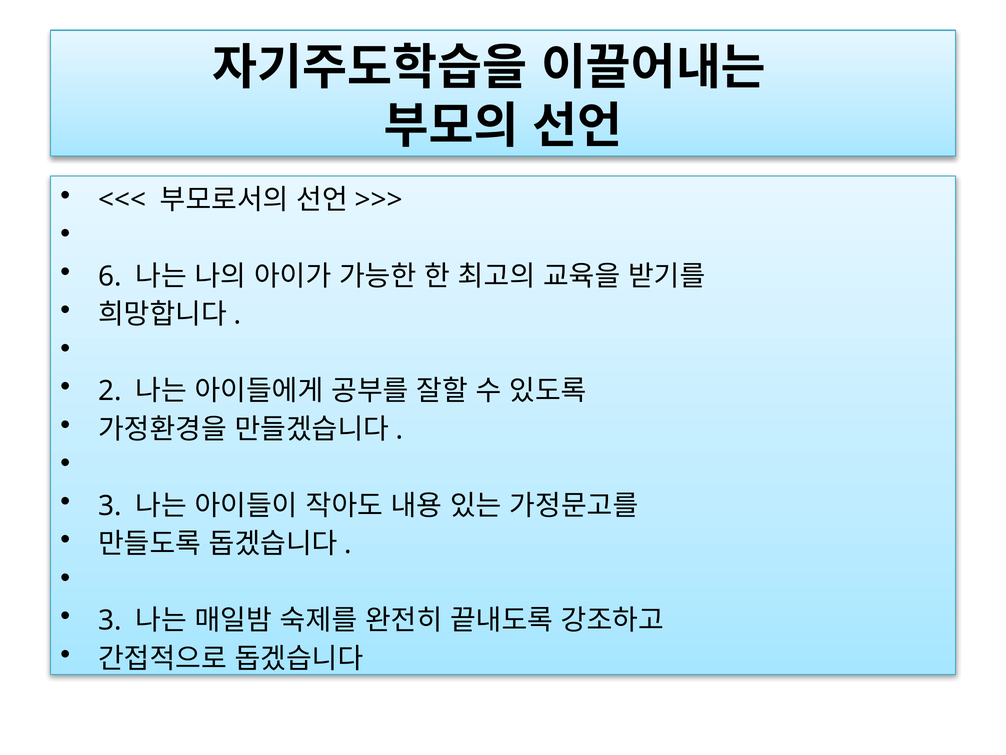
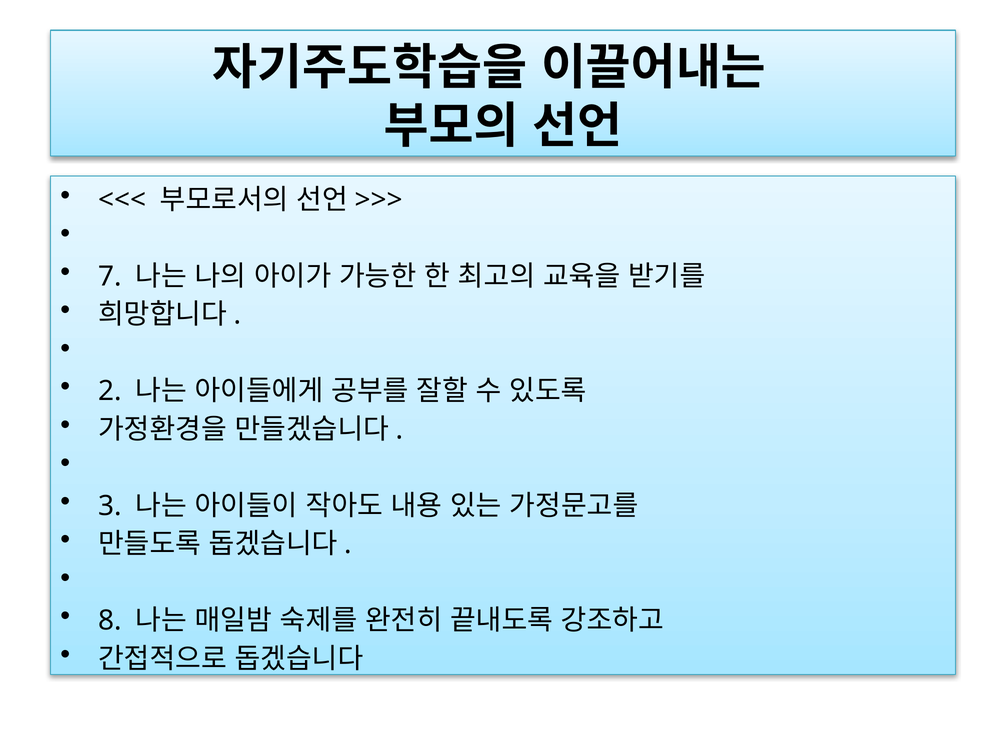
6: 6 -> 7 (110, 276)
3: 3 -> 8 (110, 620)
